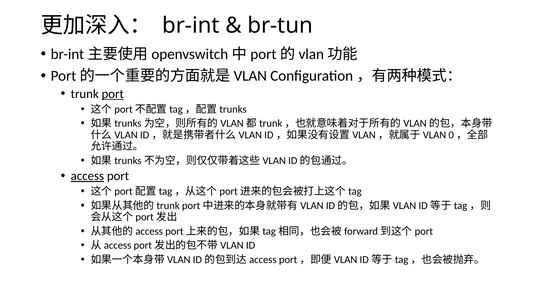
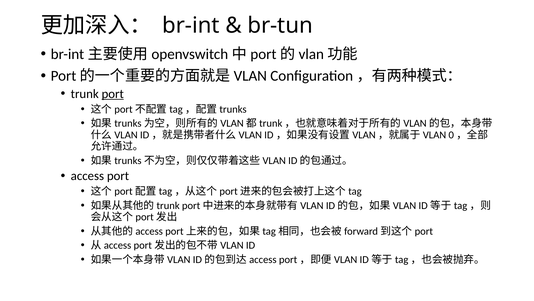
access underline: present -> none (87, 176)
